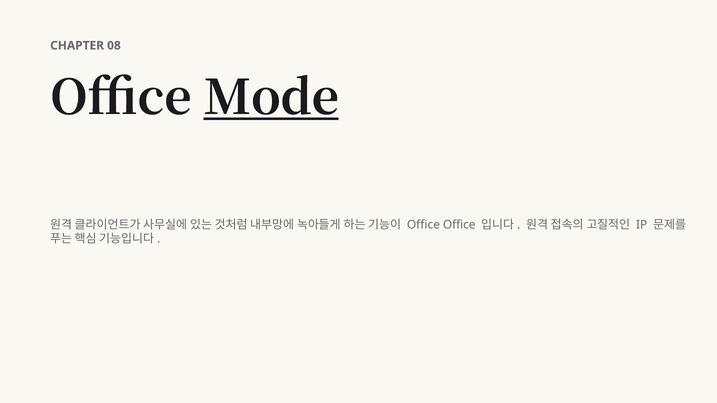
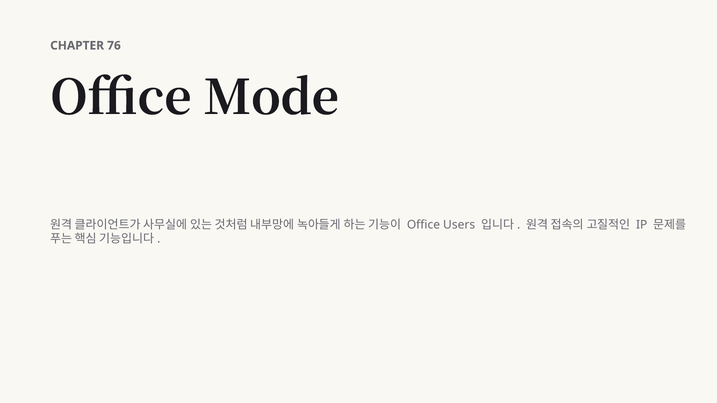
08: 08 -> 76 (114, 46)
Mode underline: present -> none (271, 98)
Office Office: Office -> Users (459, 225)
